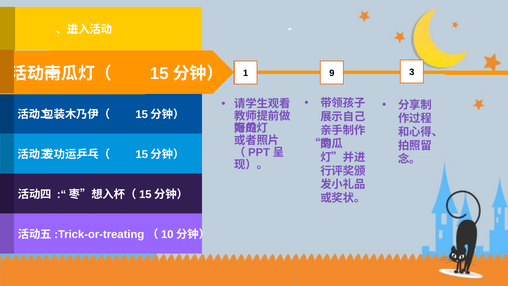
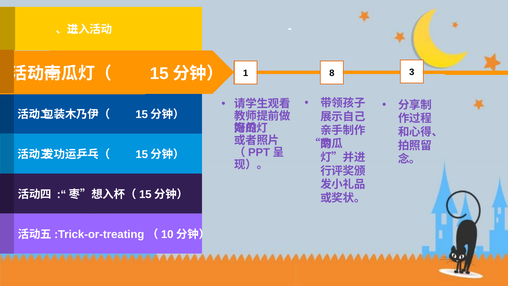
9: 9 -> 8 (332, 73)
